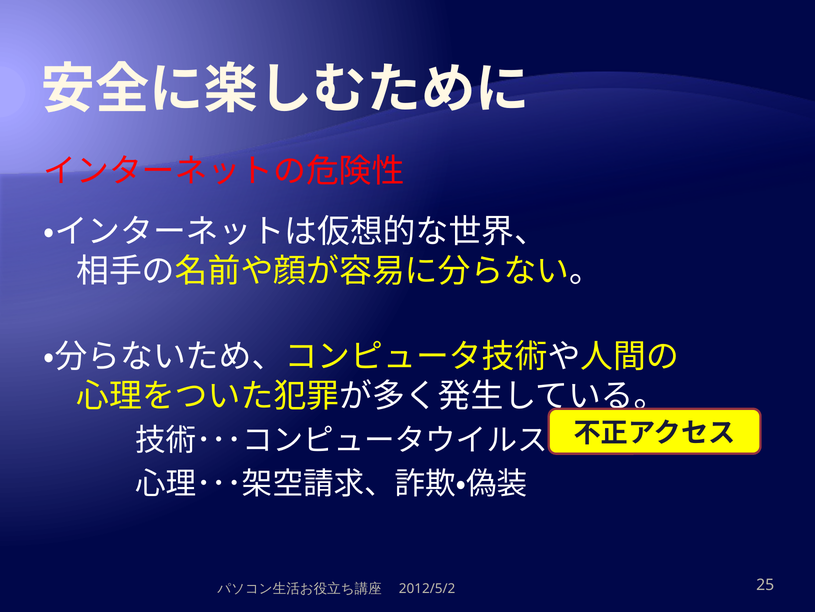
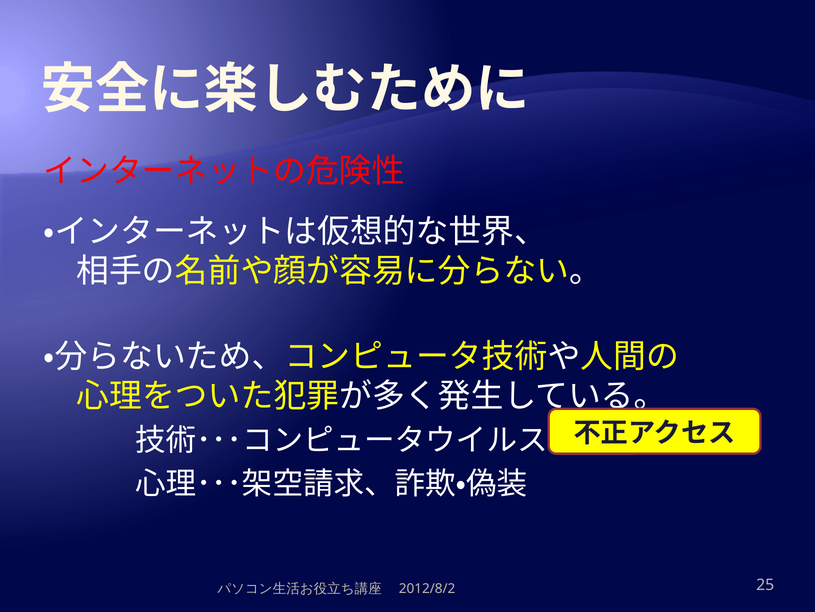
2012/5/2: 2012/5/2 -> 2012/8/2 (427, 588)
